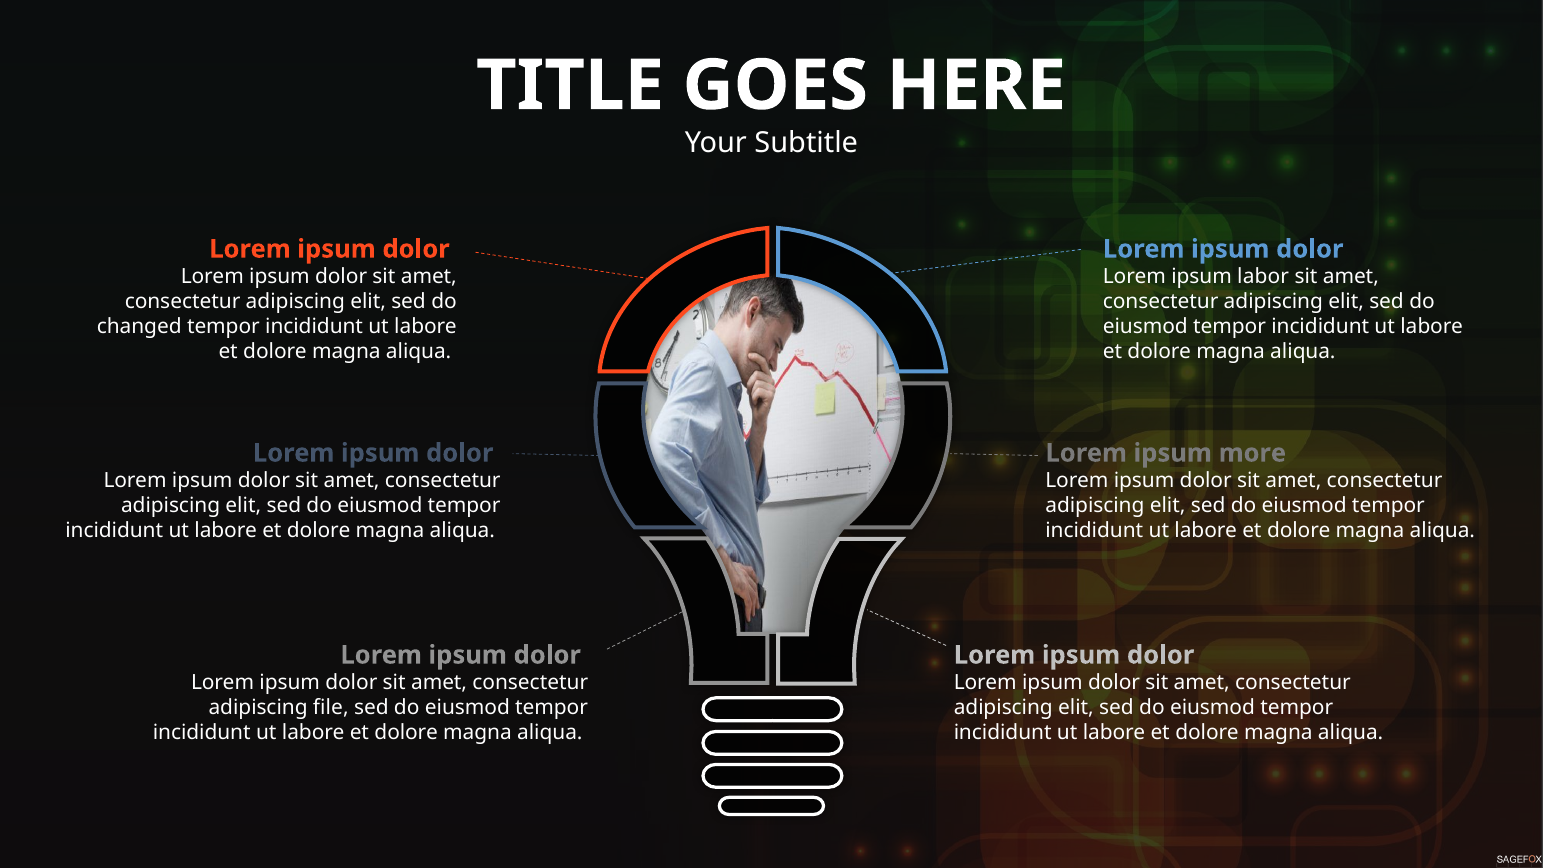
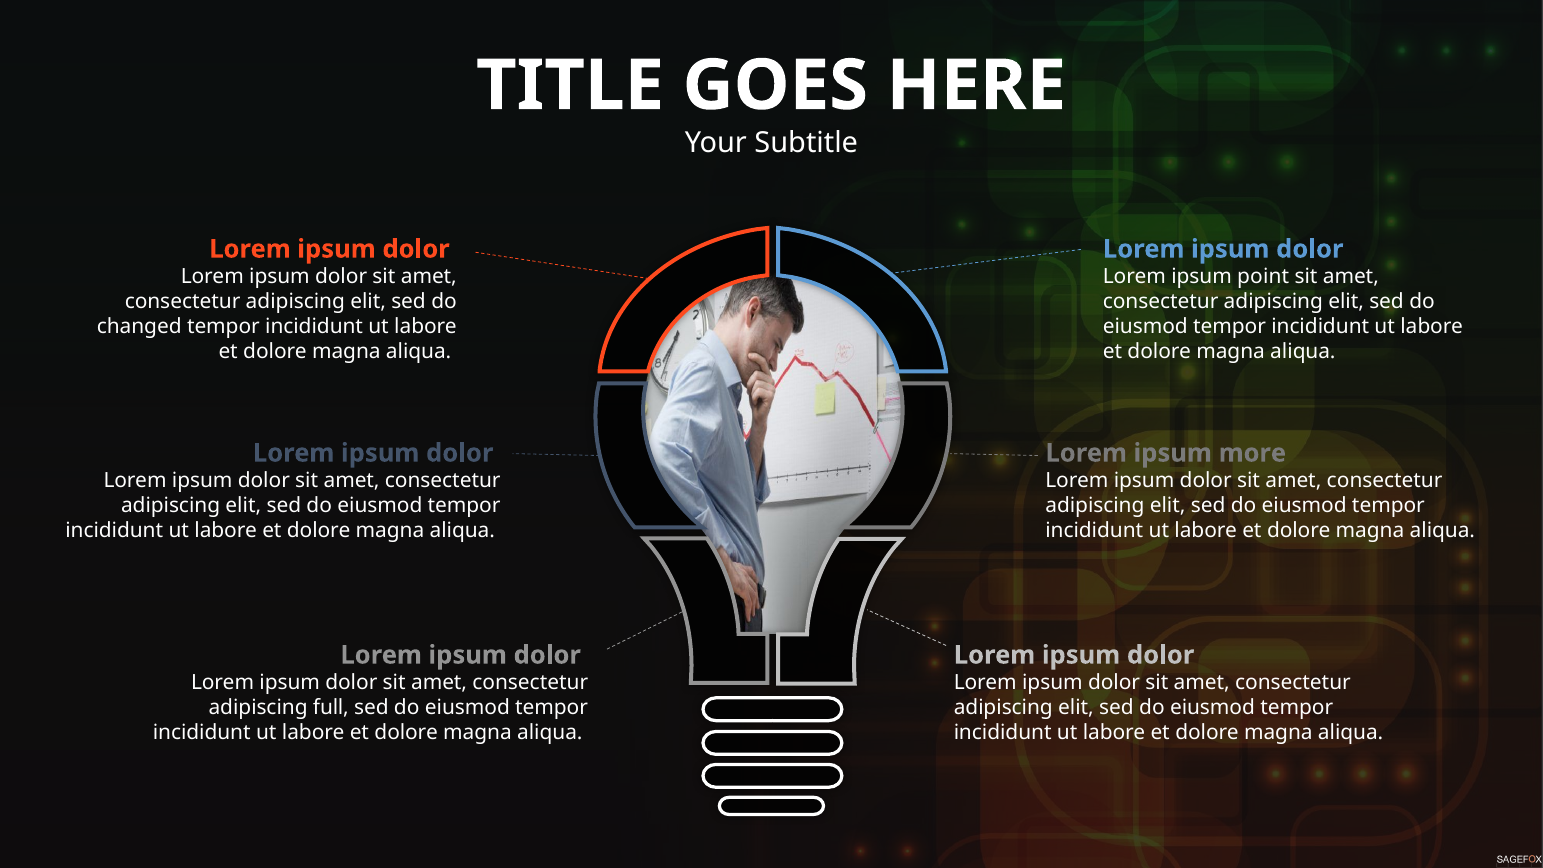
labor: labor -> point (1263, 277)
file: file -> full (331, 708)
